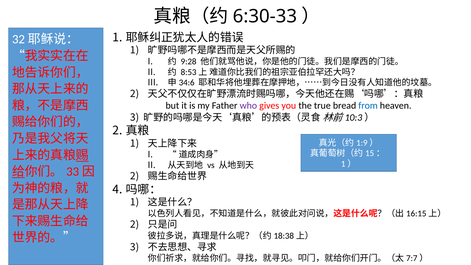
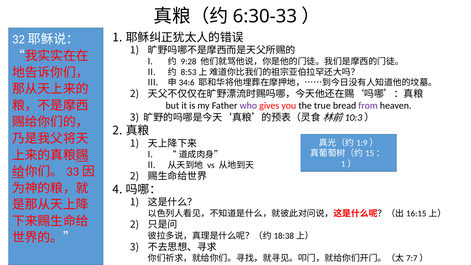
from colour: blue -> purple (368, 106)
